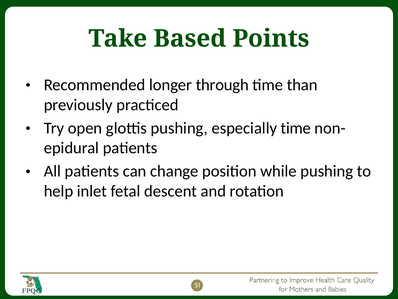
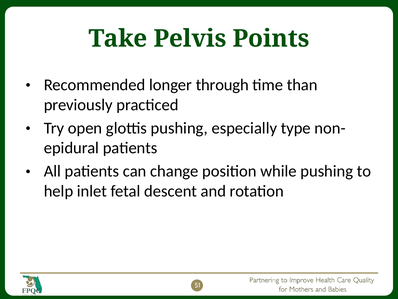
Based: Based -> Pelvis (190, 39)
especially time: time -> type (296, 128)
